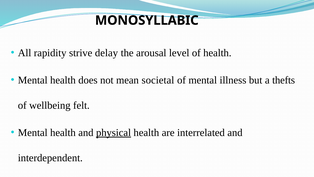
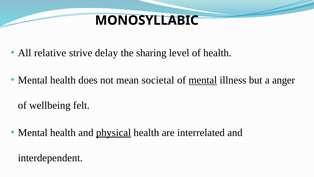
rapidity: rapidity -> relative (50, 53)
arousal: arousal -> sharing (151, 53)
mental underline: none -> present (203, 80)
thefts: thefts -> anger (284, 80)
